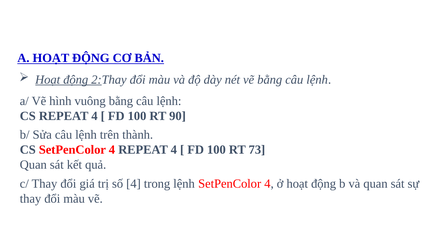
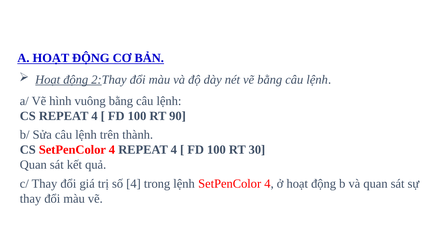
73: 73 -> 30 (257, 150)
